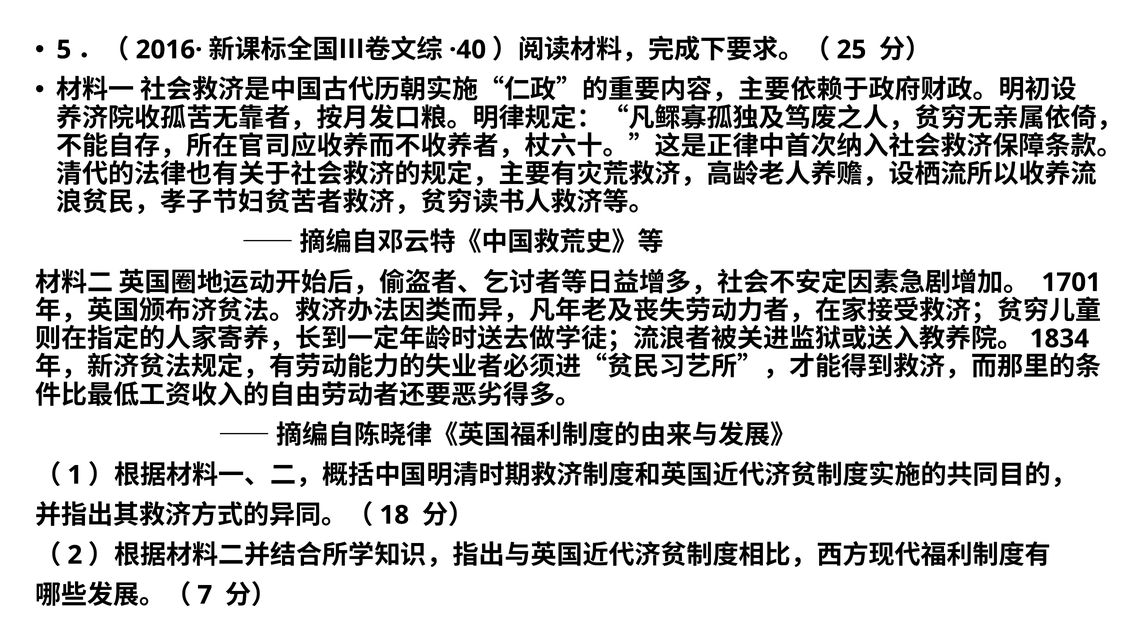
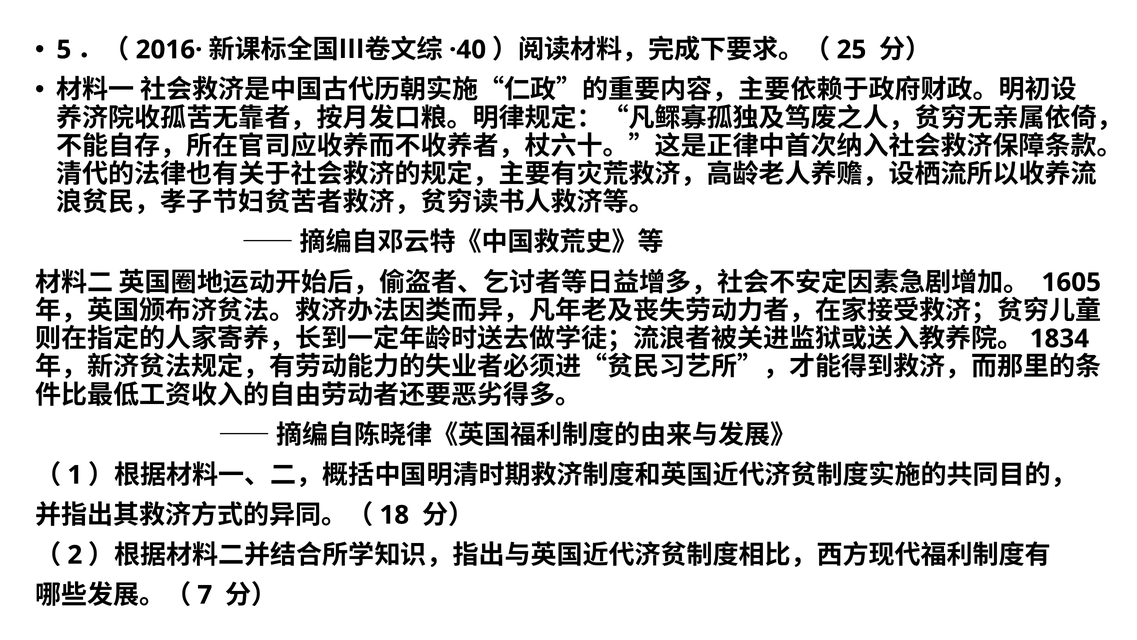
1701: 1701 -> 1605 (1071, 282)
